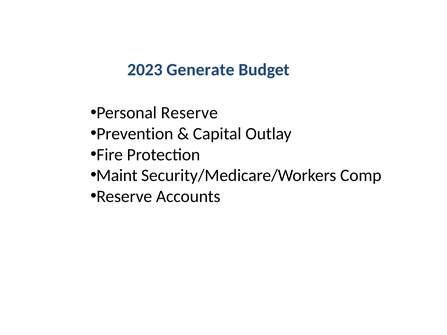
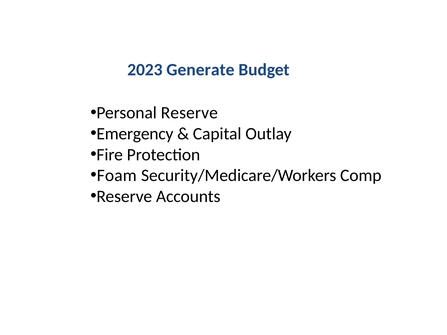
Prevention: Prevention -> Emergency (135, 134)
Maint: Maint -> Foam (117, 176)
